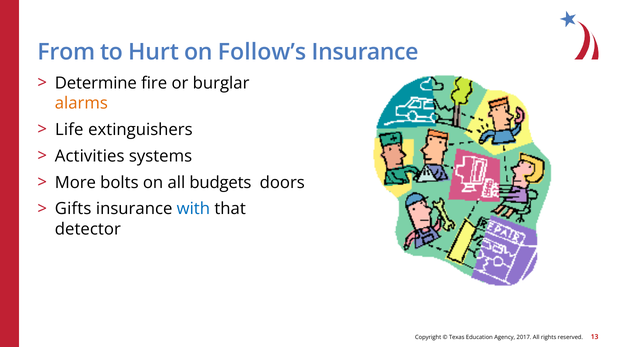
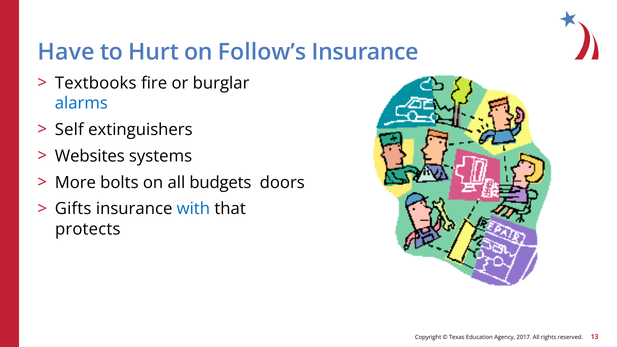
From: From -> Have (66, 52)
Determine: Determine -> Textbooks (96, 83)
alarms colour: orange -> blue (81, 103)
Life: Life -> Self (69, 130)
Activities: Activities -> Websites (90, 156)
detector: detector -> protects (88, 229)
